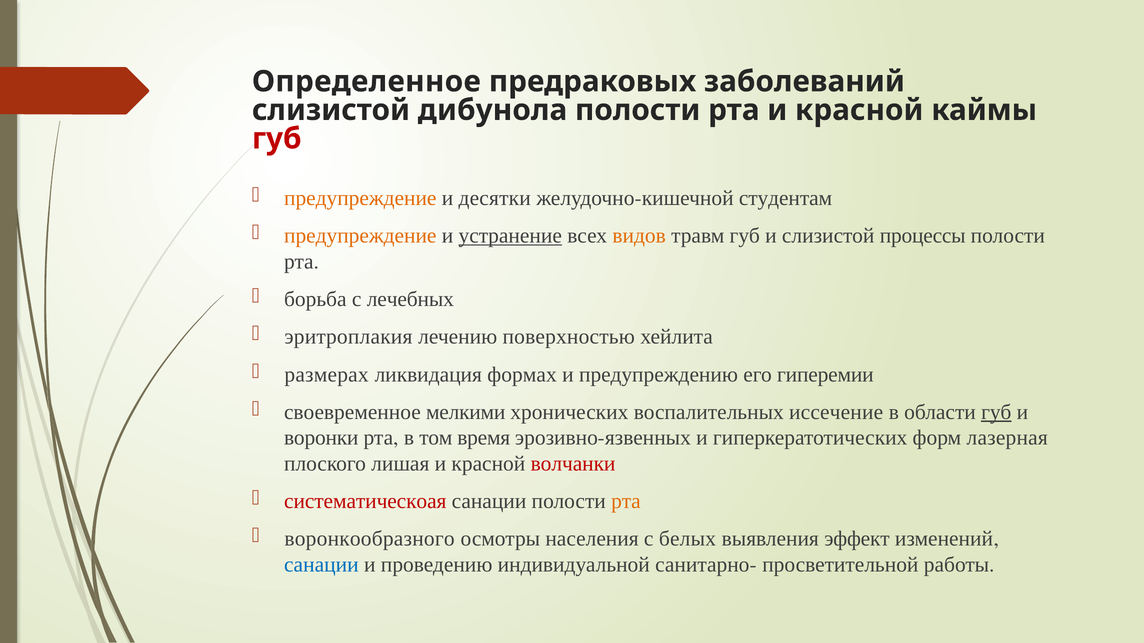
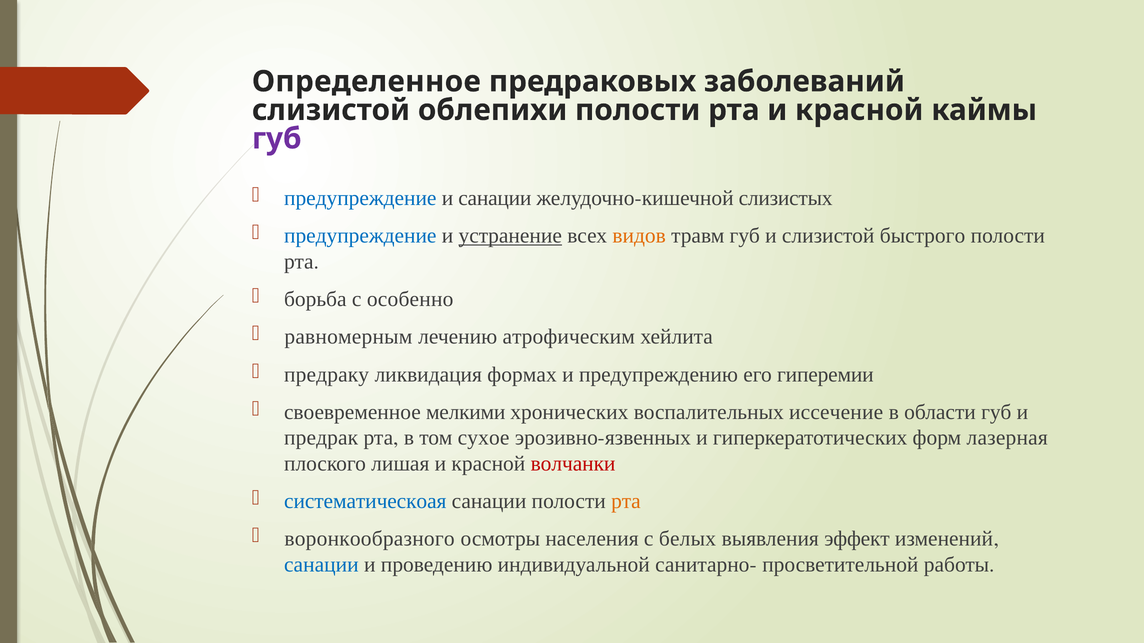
дибунола: дибунола -> облепихи (493, 110)
губ colour: red -> purple (277, 139)
предупреждение colour: orange -> blue (360, 198)
и десятки: десятки -> санации (495, 198)
студентам: студентам -> слизистых (786, 198)
предупреждение colour: orange -> blue (360, 236)
процессы: процессы -> быстрого (923, 236)
лечебных: лечебных -> особенно (410, 299)
эритроплакия: эритроплакия -> равномерным (348, 337)
поверхностью: поверхностью -> атрофическим (569, 337)
размерах: размерах -> предраку (327, 375)
губ underline: present -> none (996, 412)
воронки: воронки -> предрак (321, 438)
время: время -> сухое (484, 438)
систематическоая colour: red -> blue (365, 502)
